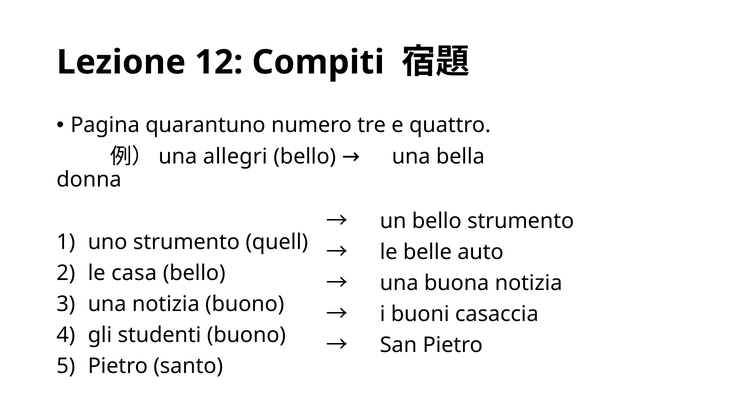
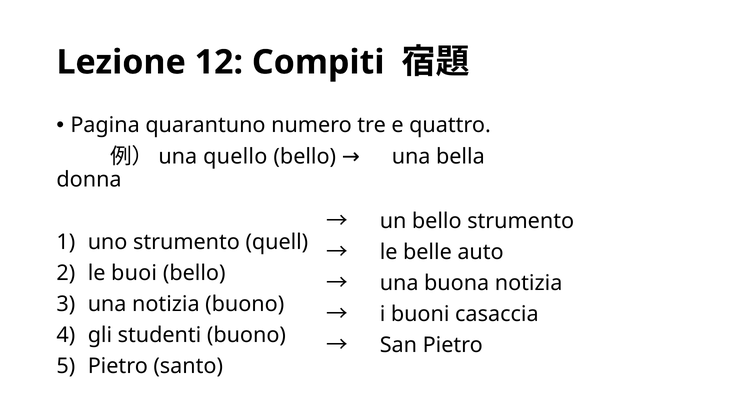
allegri: allegri -> quello (235, 156)
casa: casa -> buoi (134, 273)
